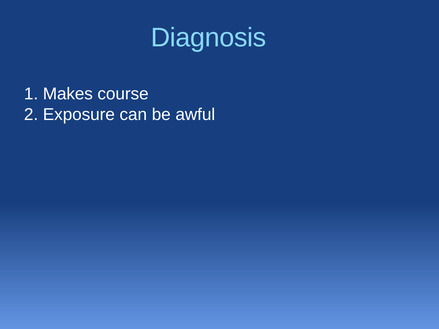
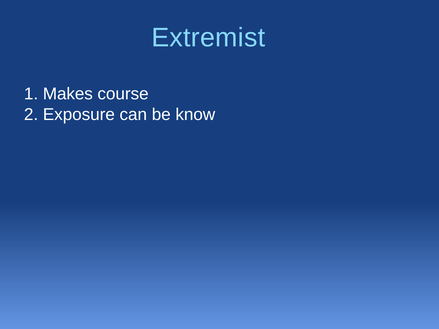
Diagnosis: Diagnosis -> Extremist (208, 38)
awful: awful -> know (195, 115)
